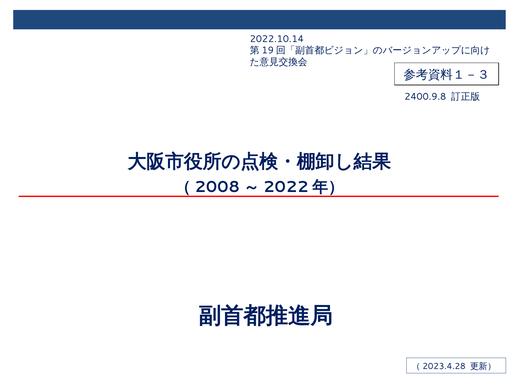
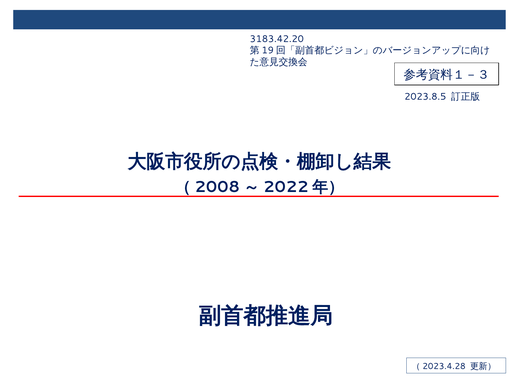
2022.10.14: 2022.10.14 -> 3183.42.20 (277, 39)
2400.9.8: 2400.9.8 -> 2023.8.5 (425, 97)
